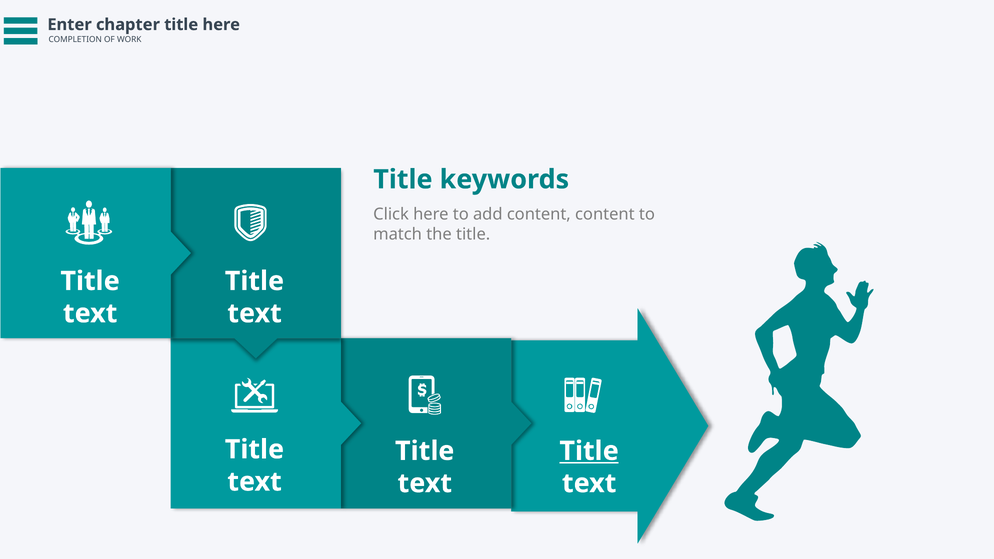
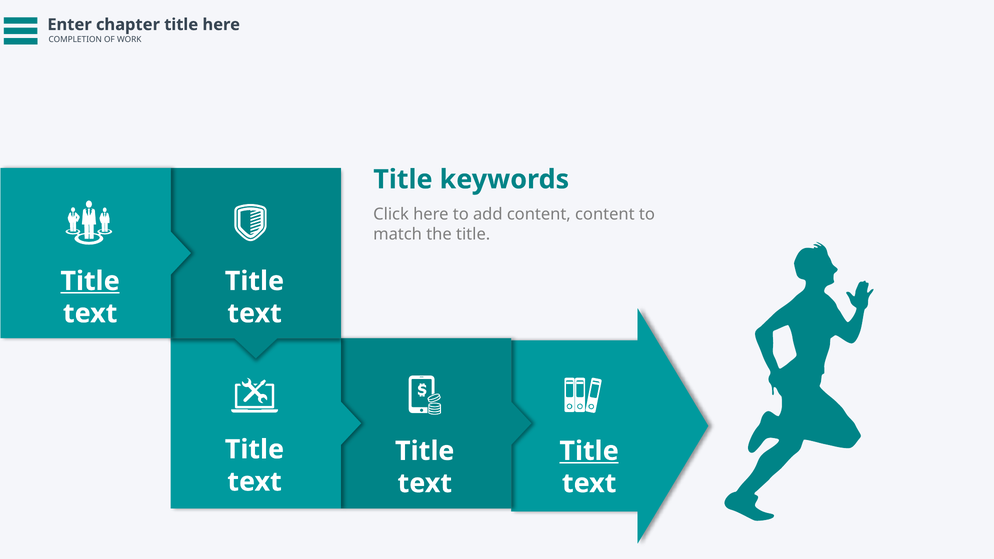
Title underline: none -> present (90, 281)
